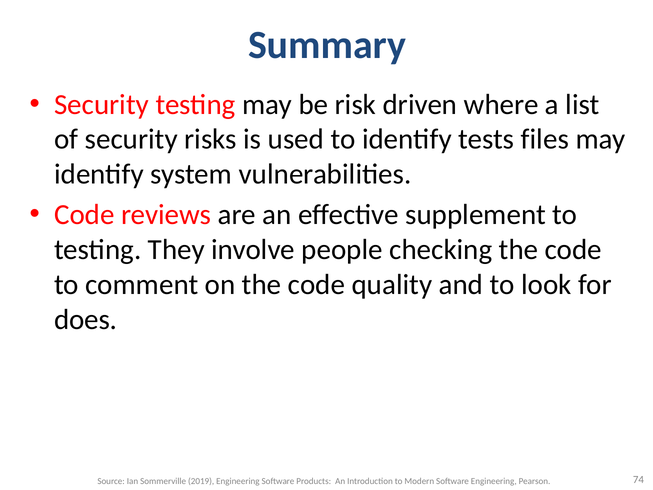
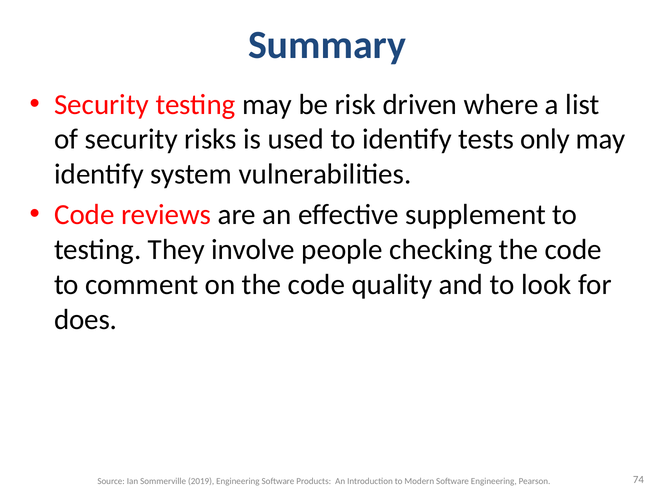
files: files -> only (545, 139)
